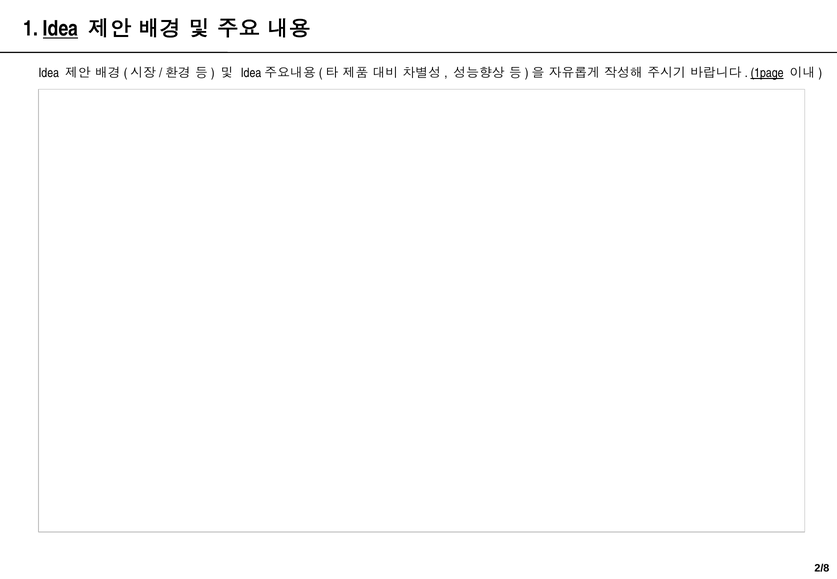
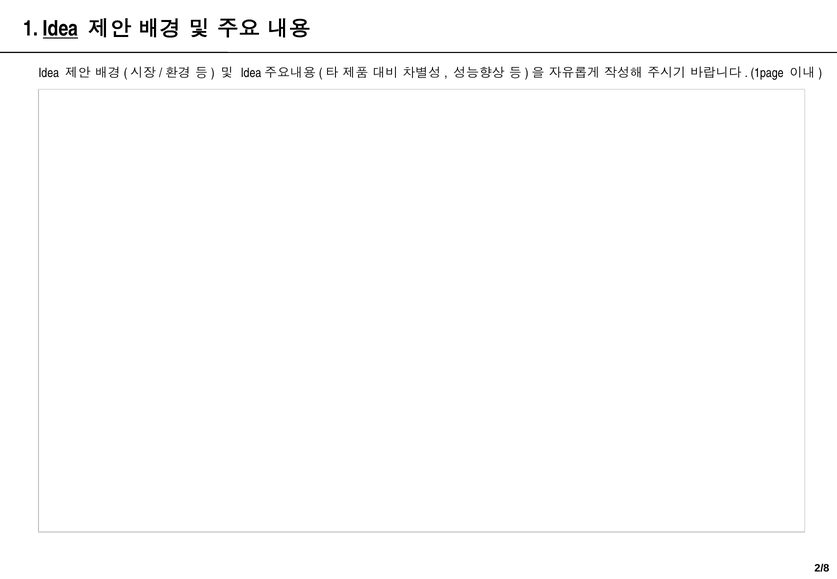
1page underline: present -> none (767, 73)
